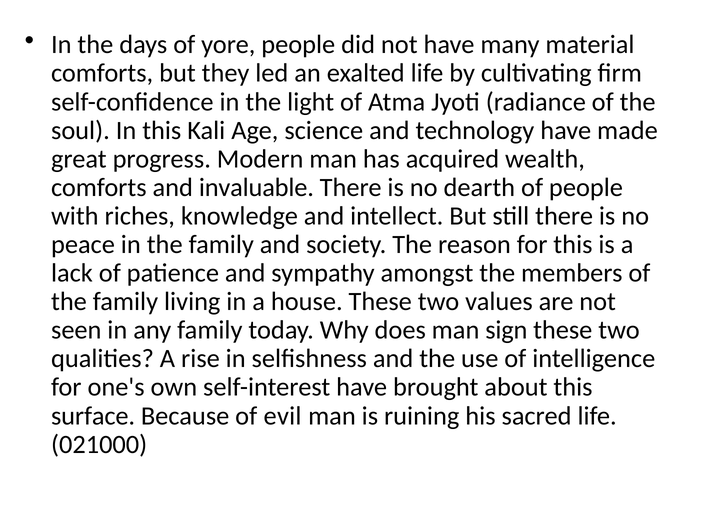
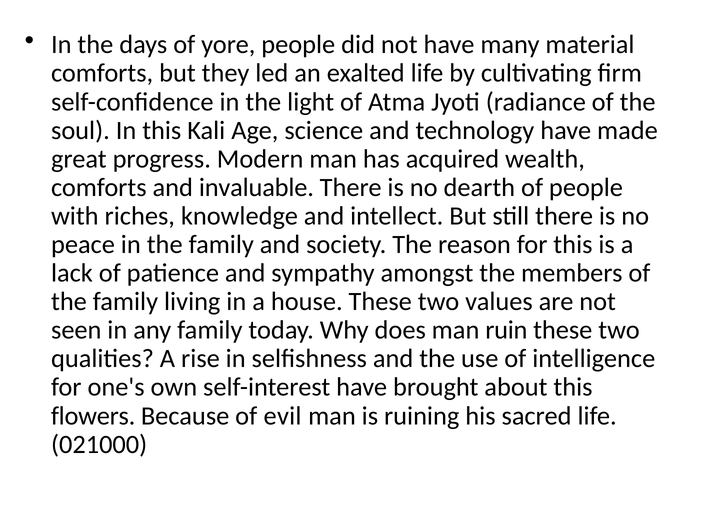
sign: sign -> ruin (506, 330)
surface: surface -> flowers (93, 416)
